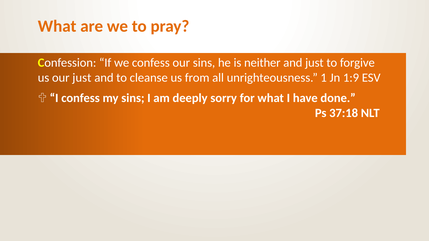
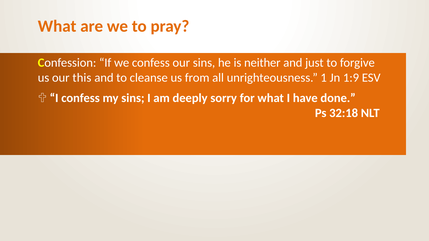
our just: just -> this (82, 78)
37:18: 37:18 -> 32:18 (344, 113)
